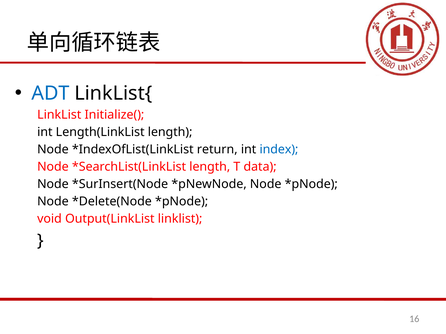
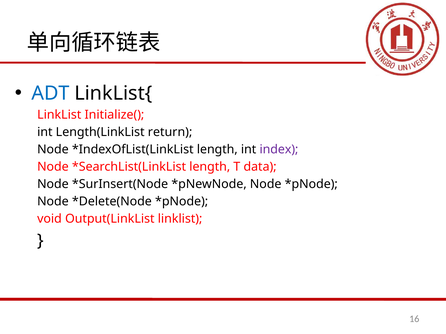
Length(LinkList length: length -> return (170, 132)
return: return -> length (217, 150)
index colour: blue -> purple (279, 150)
